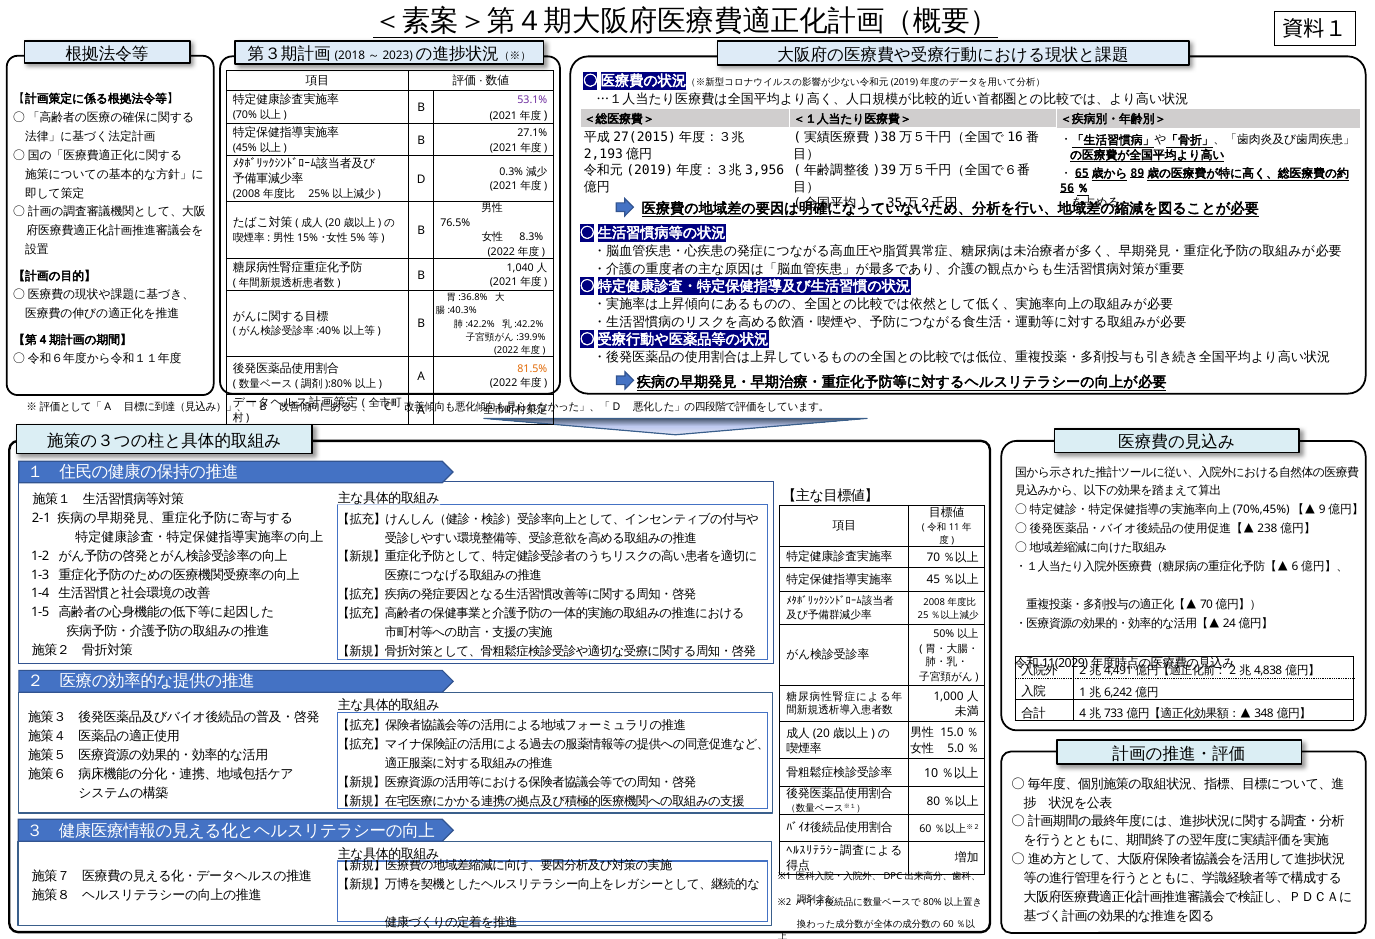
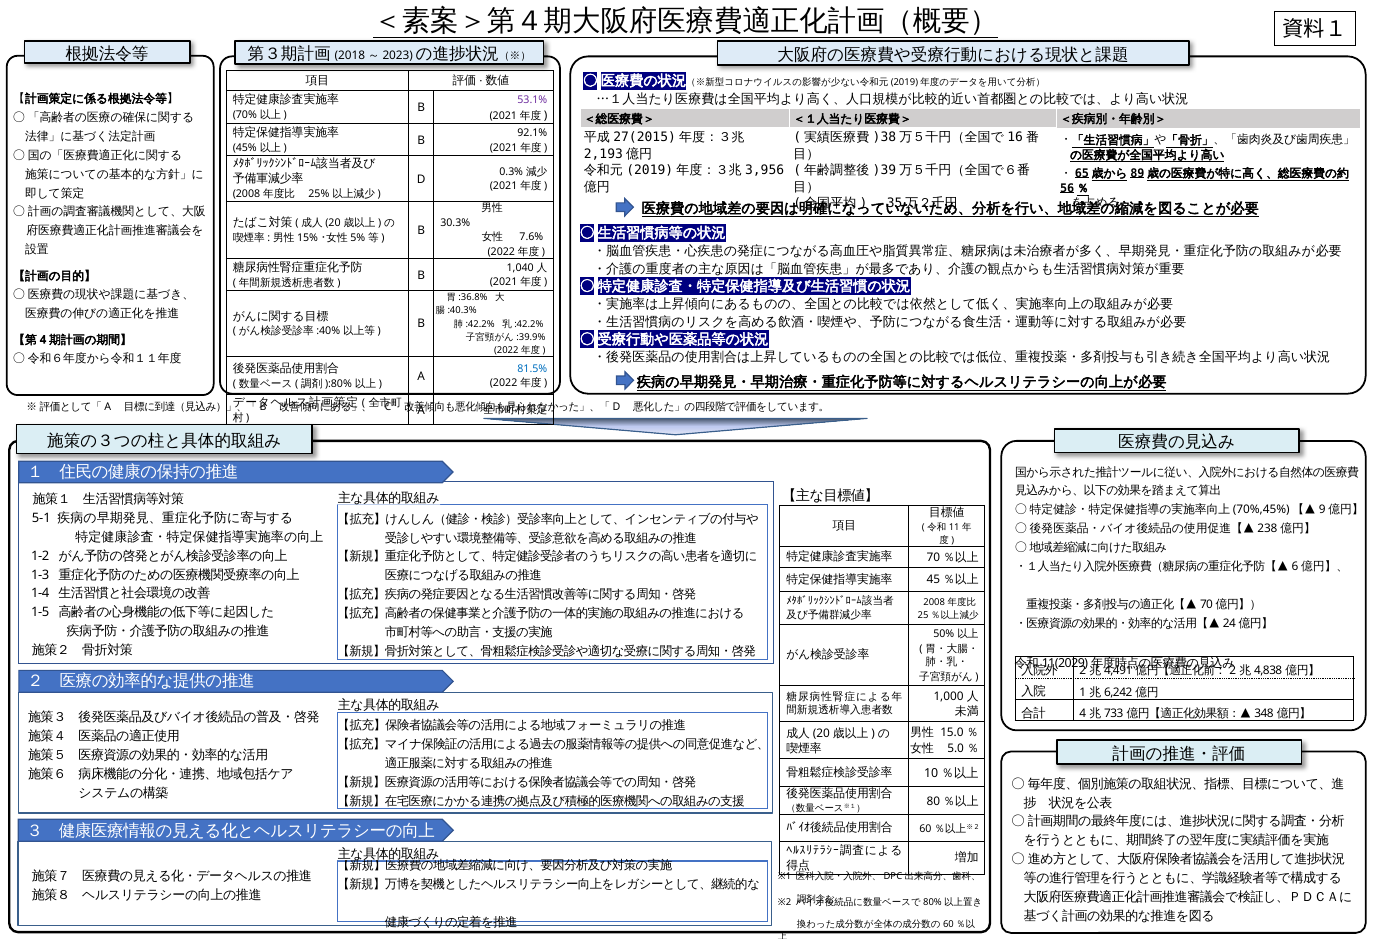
27.1%: 27.1% -> 92.1% (532, 133)
76.5%: 76.5% -> 30.3% (455, 223)
8.3%: 8.3% -> 7.6% (531, 237)
81.5% colour: orange -> blue (532, 369)
2-1: 2-1 -> 5-1 (41, 518)
